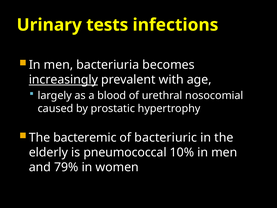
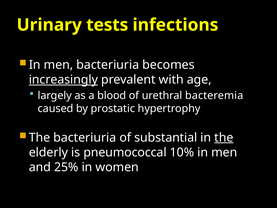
nosocomial: nosocomial -> bacteremia (214, 95)
The bacteremic: bacteremic -> bacteriuria (85, 137)
bacteriuric: bacteriuric -> substantial (166, 137)
the underline: none -> present (224, 137)
79%: 79% -> 25% (66, 167)
